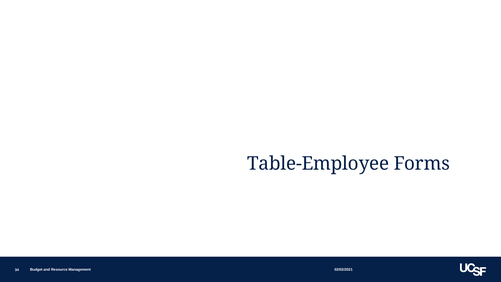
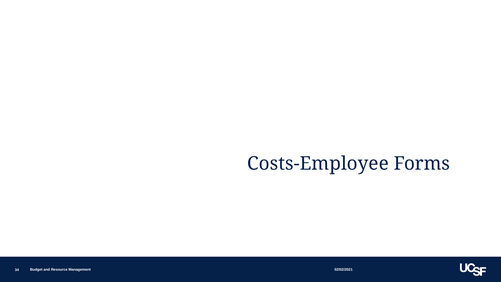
Table-Employee: Table-Employee -> Costs-Employee (318, 164)
